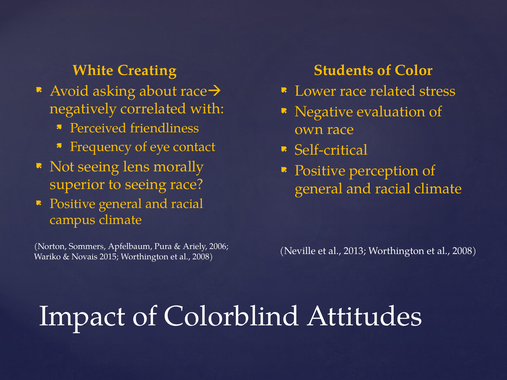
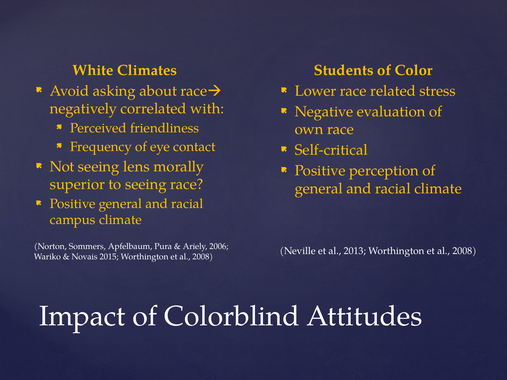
Creating: Creating -> Climates (147, 70)
